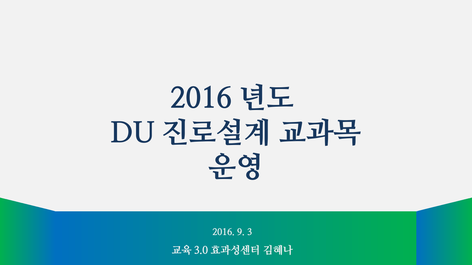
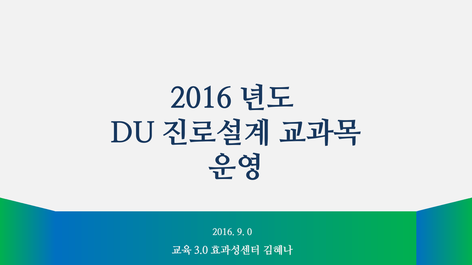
3: 3 -> 0 (250, 233)
